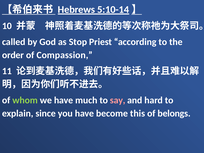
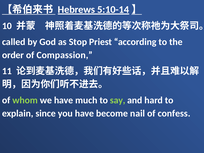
say colour: pink -> light green (118, 100)
this: this -> nail (138, 113)
belongs: belongs -> confess (174, 113)
